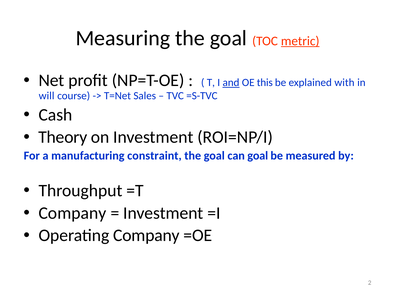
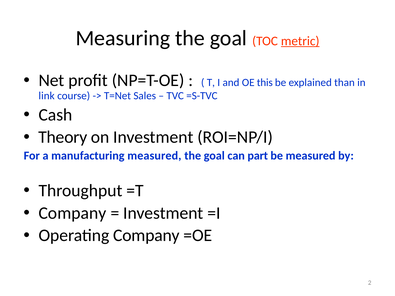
and underline: present -> none (231, 83)
with: with -> than (344, 83)
will: will -> link (47, 96)
manufacturing constraint: constraint -> measured (154, 156)
can goal: goal -> part (258, 156)
